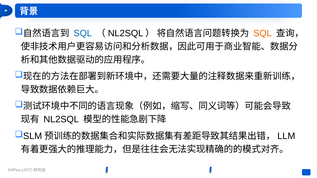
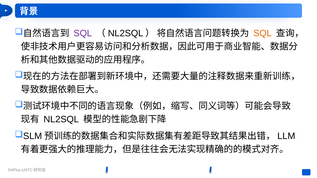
SQL colour: blue -> purple (83, 33)
